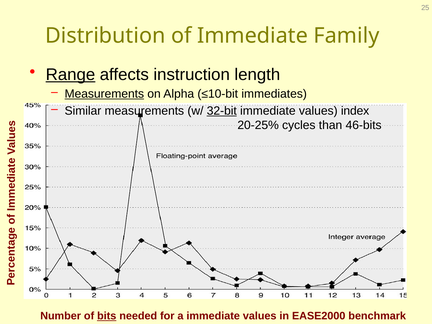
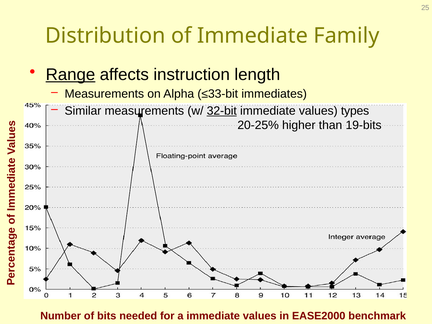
Measurements underline: present -> none (104, 94)
≤10-bit: ≤10-bit -> ≤33-bit (218, 94)
index: index -> types (355, 111)
cycles: cycles -> higher (299, 125)
46-bits: 46-bits -> 19-bits (364, 125)
bits underline: present -> none (107, 316)
